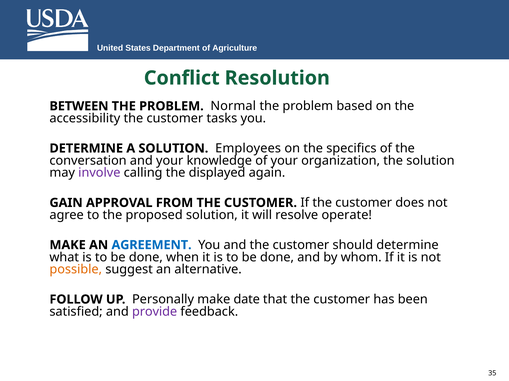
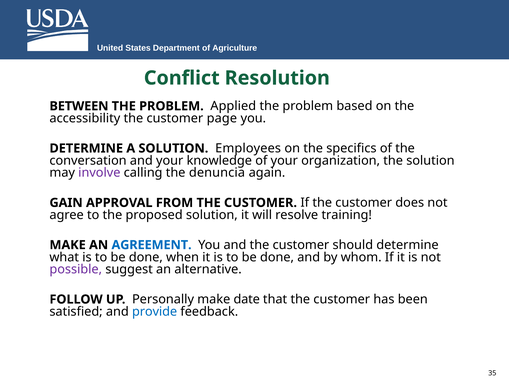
Normal: Normal -> Applied (233, 106)
tasks: tasks -> page (222, 119)
displayed: displayed -> denuncia (217, 173)
operate: operate -> training (347, 215)
possible colour: orange -> purple (76, 270)
provide colour: purple -> blue (155, 312)
